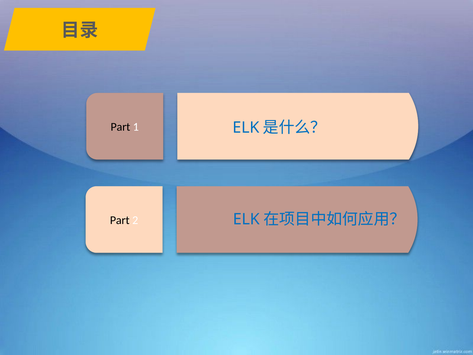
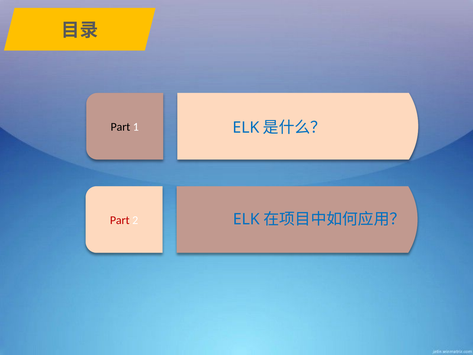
Part colour: black -> red (120, 220)
